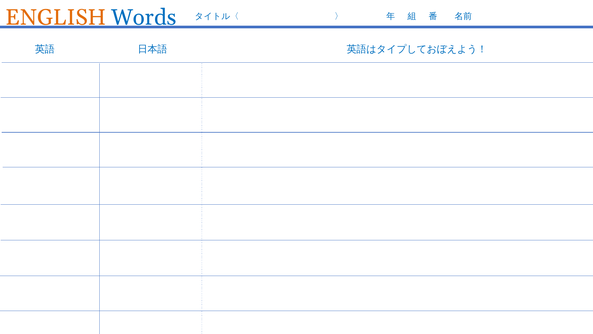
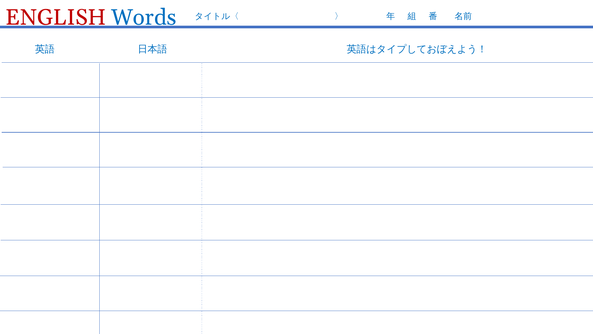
ENGLISH colour: orange -> red (56, 18)
